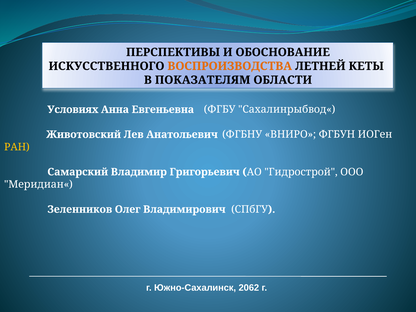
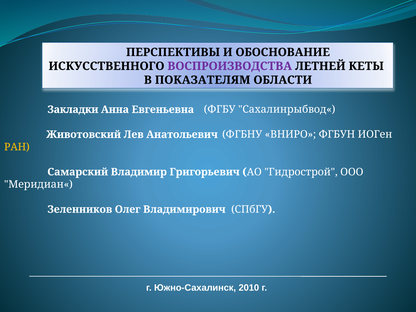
ВОСПРОИЗВОДСТВА colour: orange -> purple (230, 66)
Условиях: Условиях -> Закладки (73, 110)
2062: 2062 -> 2010 (249, 288)
